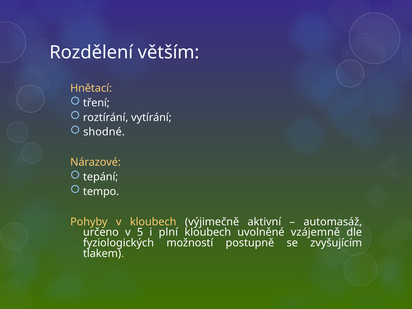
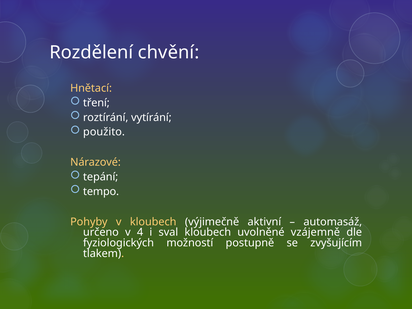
větším: větším -> chvění (169, 53)
shodné: shodné -> použito (104, 132)
5: 5 -> 4 (140, 232)
plní: plní -> sval (168, 232)
